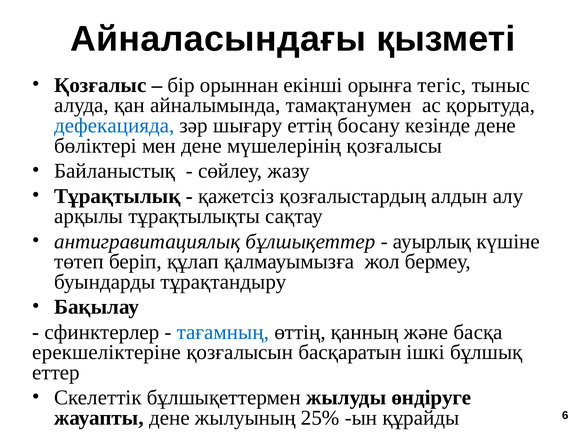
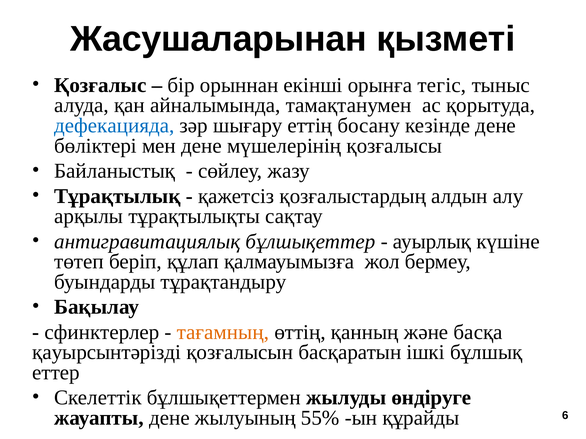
Айналасындағы: Айналасындағы -> Жасушаларынан (218, 39)
тағамның colour: blue -> orange (223, 332)
ерекшеліктеріне: ерекшеліктеріне -> қауырсынтәрізді (107, 353)
25%: 25% -> 55% (320, 418)
